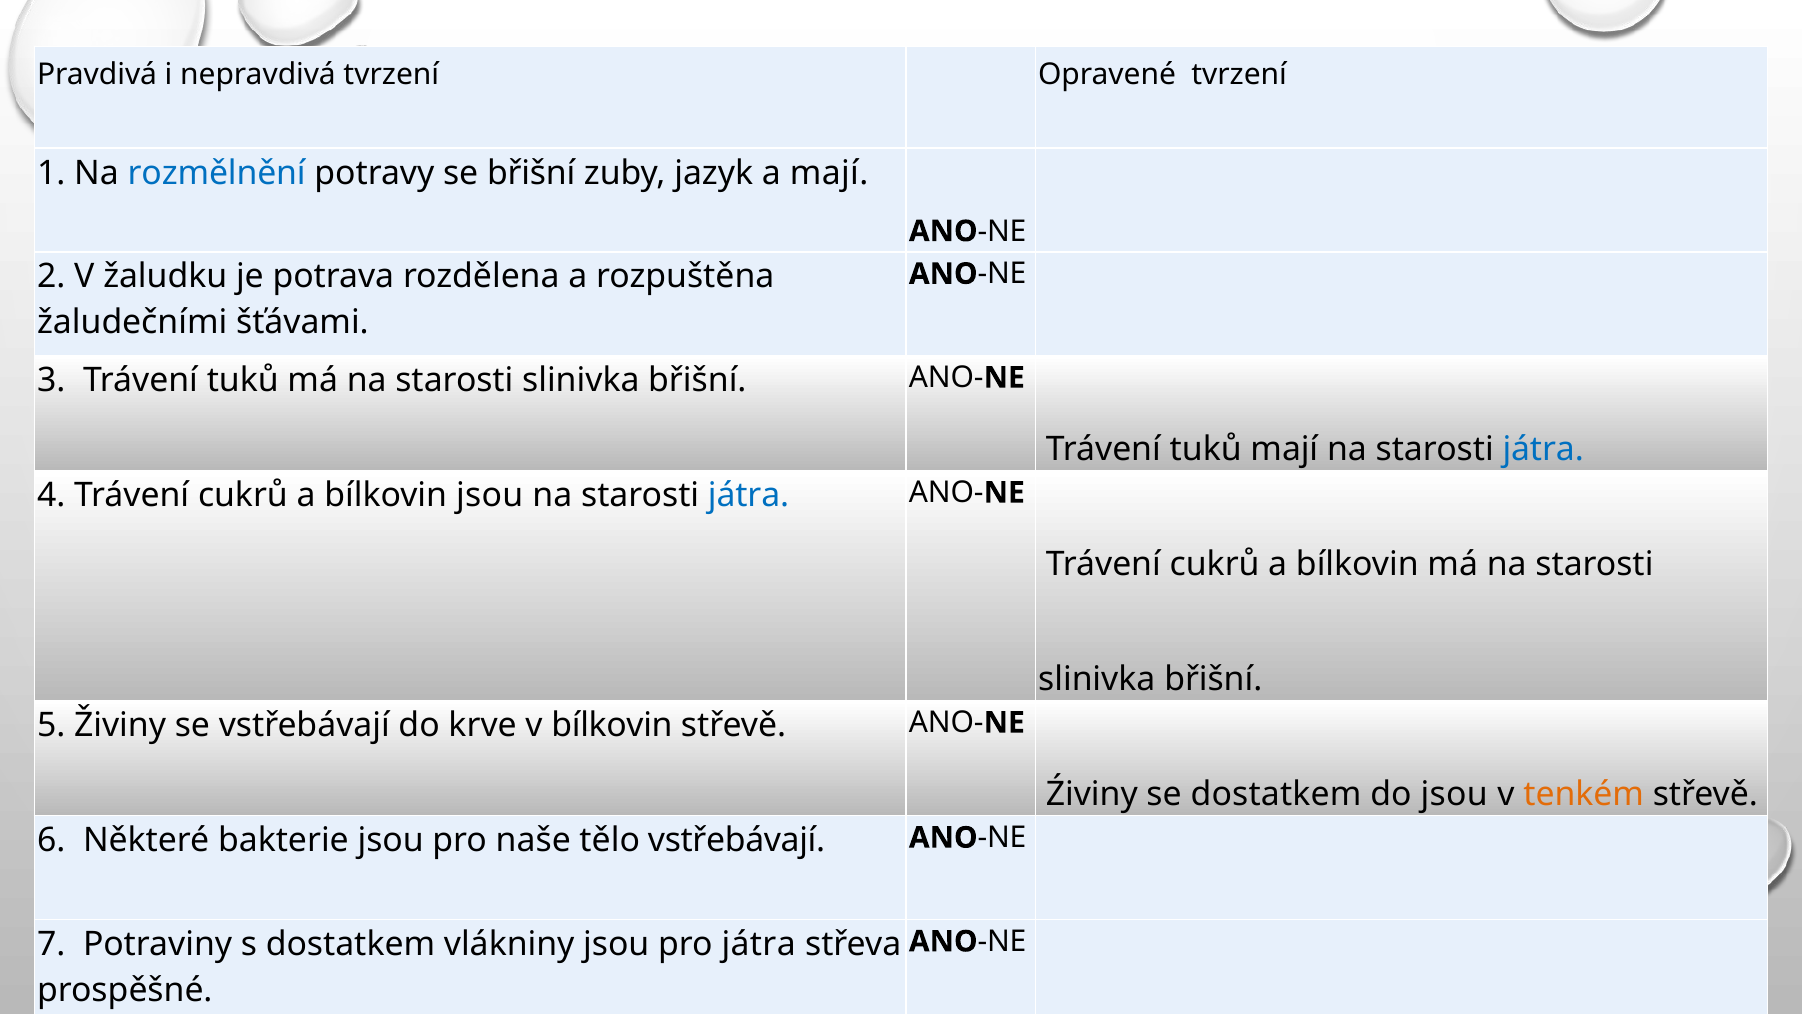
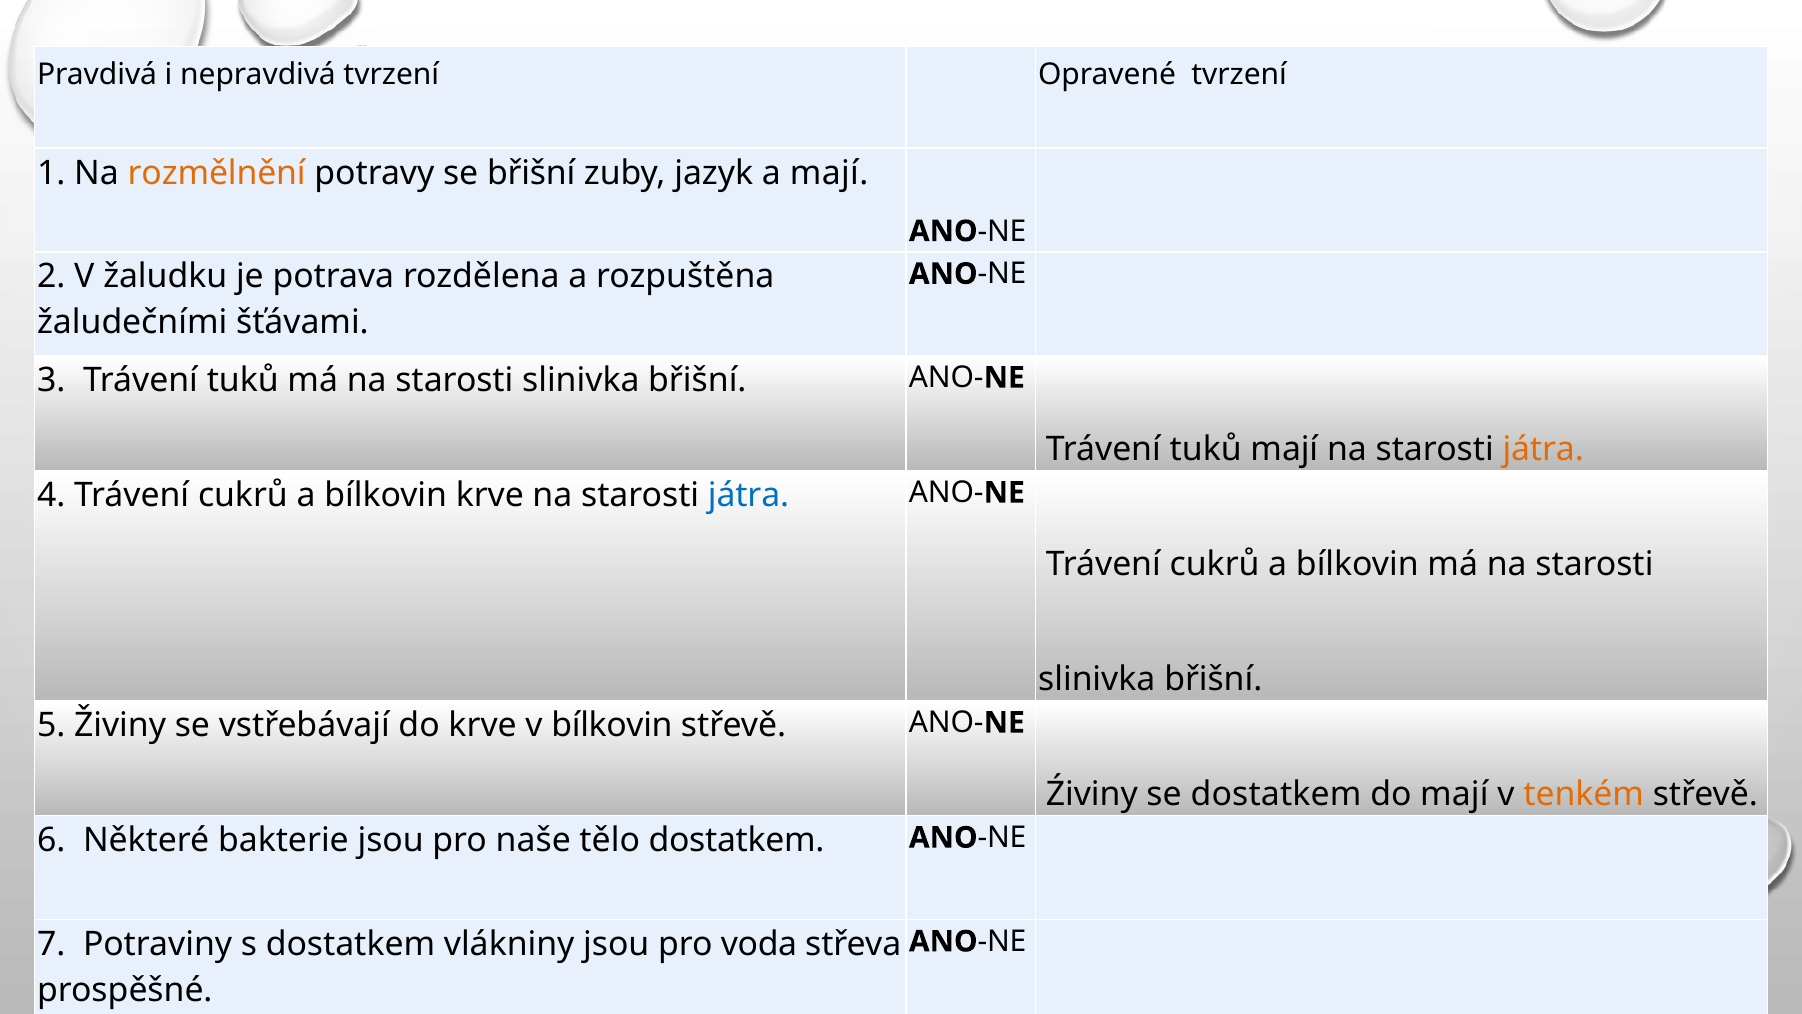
rozmělnění colour: blue -> orange (217, 173)
játra colour: blue -> orange (1543, 449)
bílkovin jsou: jsou -> krve (490, 495)
do jsou: jsou -> mají (1454, 794)
tělo vstřebávají: vstřebávají -> dostatkem (737, 840)
pro játra: játra -> voda (759, 944)
